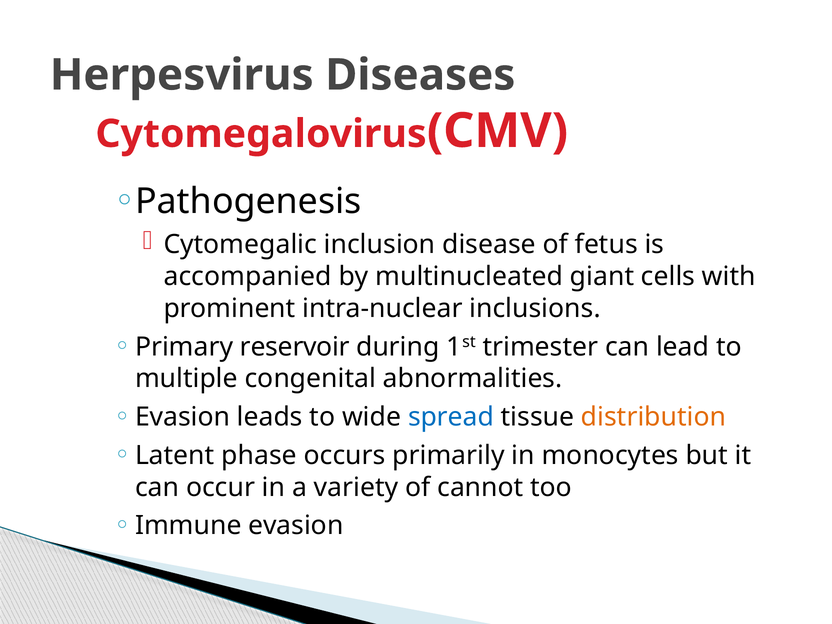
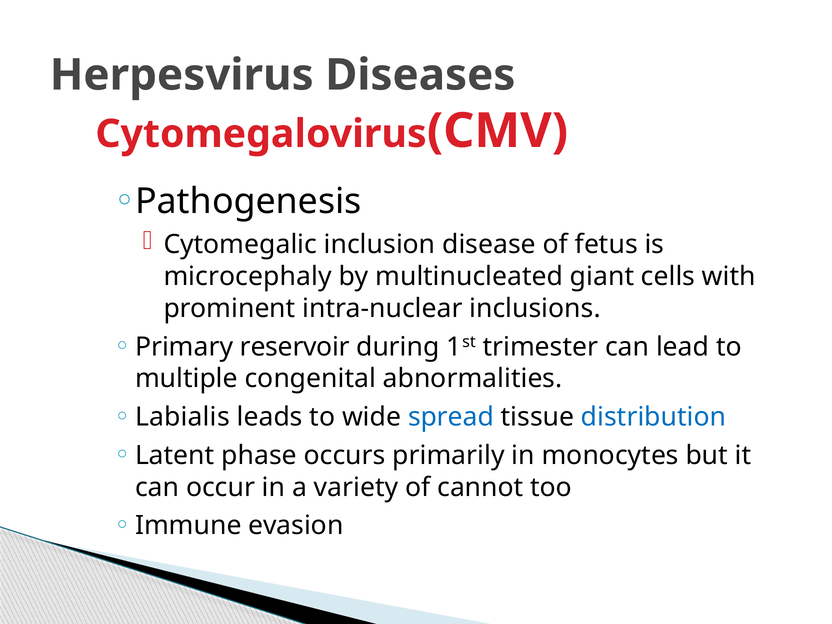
accompanied: accompanied -> microcephaly (248, 277)
Evasion: Evasion -> Labialis (182, 417)
distribution colour: orange -> blue (654, 417)
